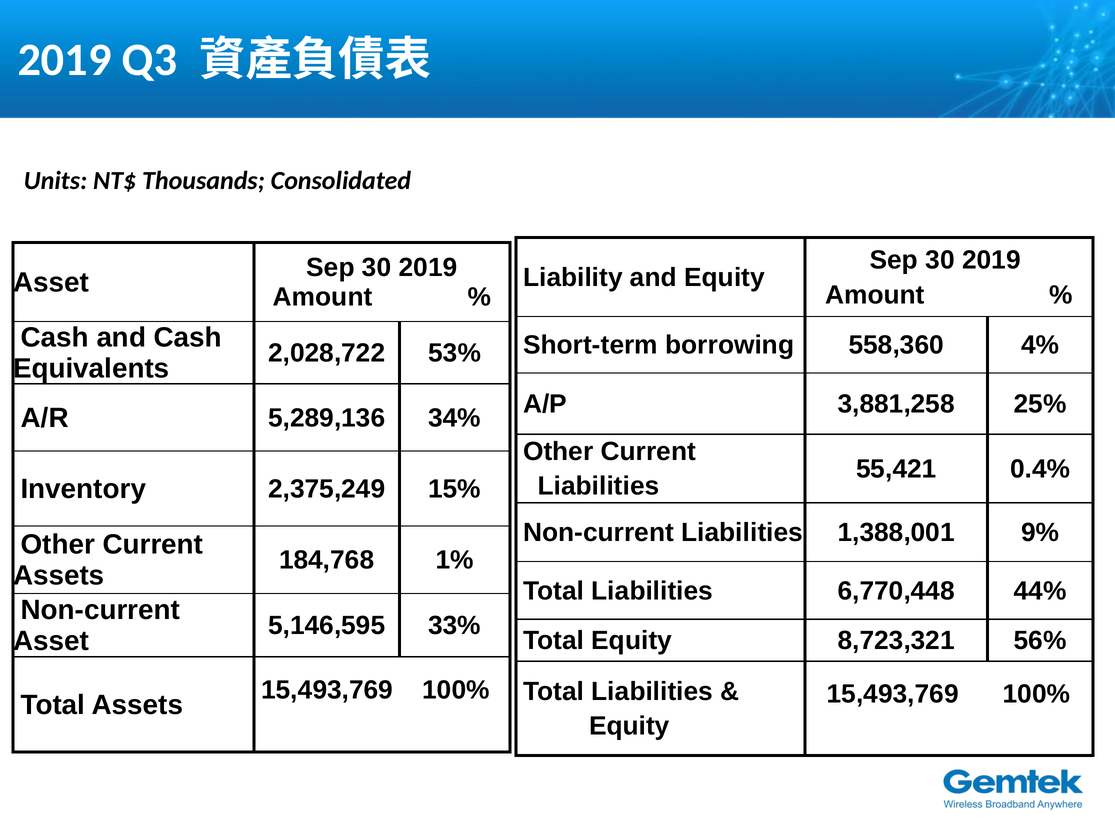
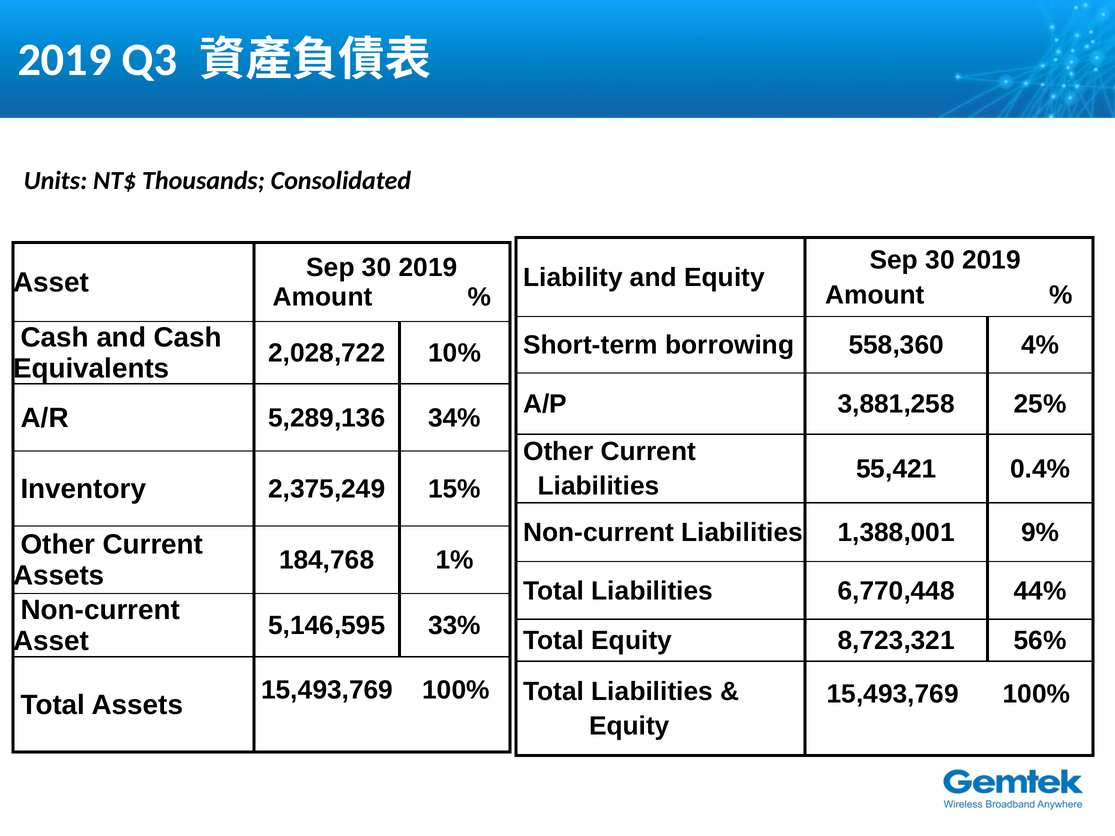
53%: 53% -> 10% (455, 353)
